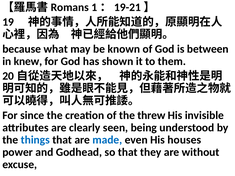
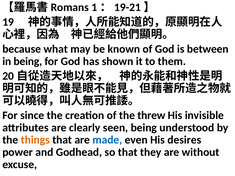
in knew: knew -> being (28, 61)
things colour: blue -> orange (35, 140)
houses: houses -> desires (184, 140)
